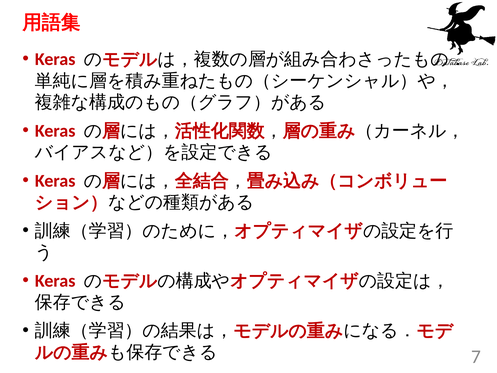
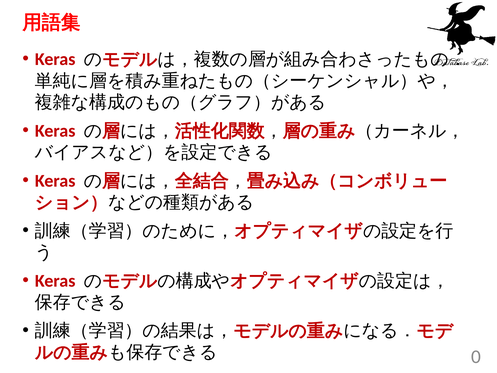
7: 7 -> 0 (476, 357)
